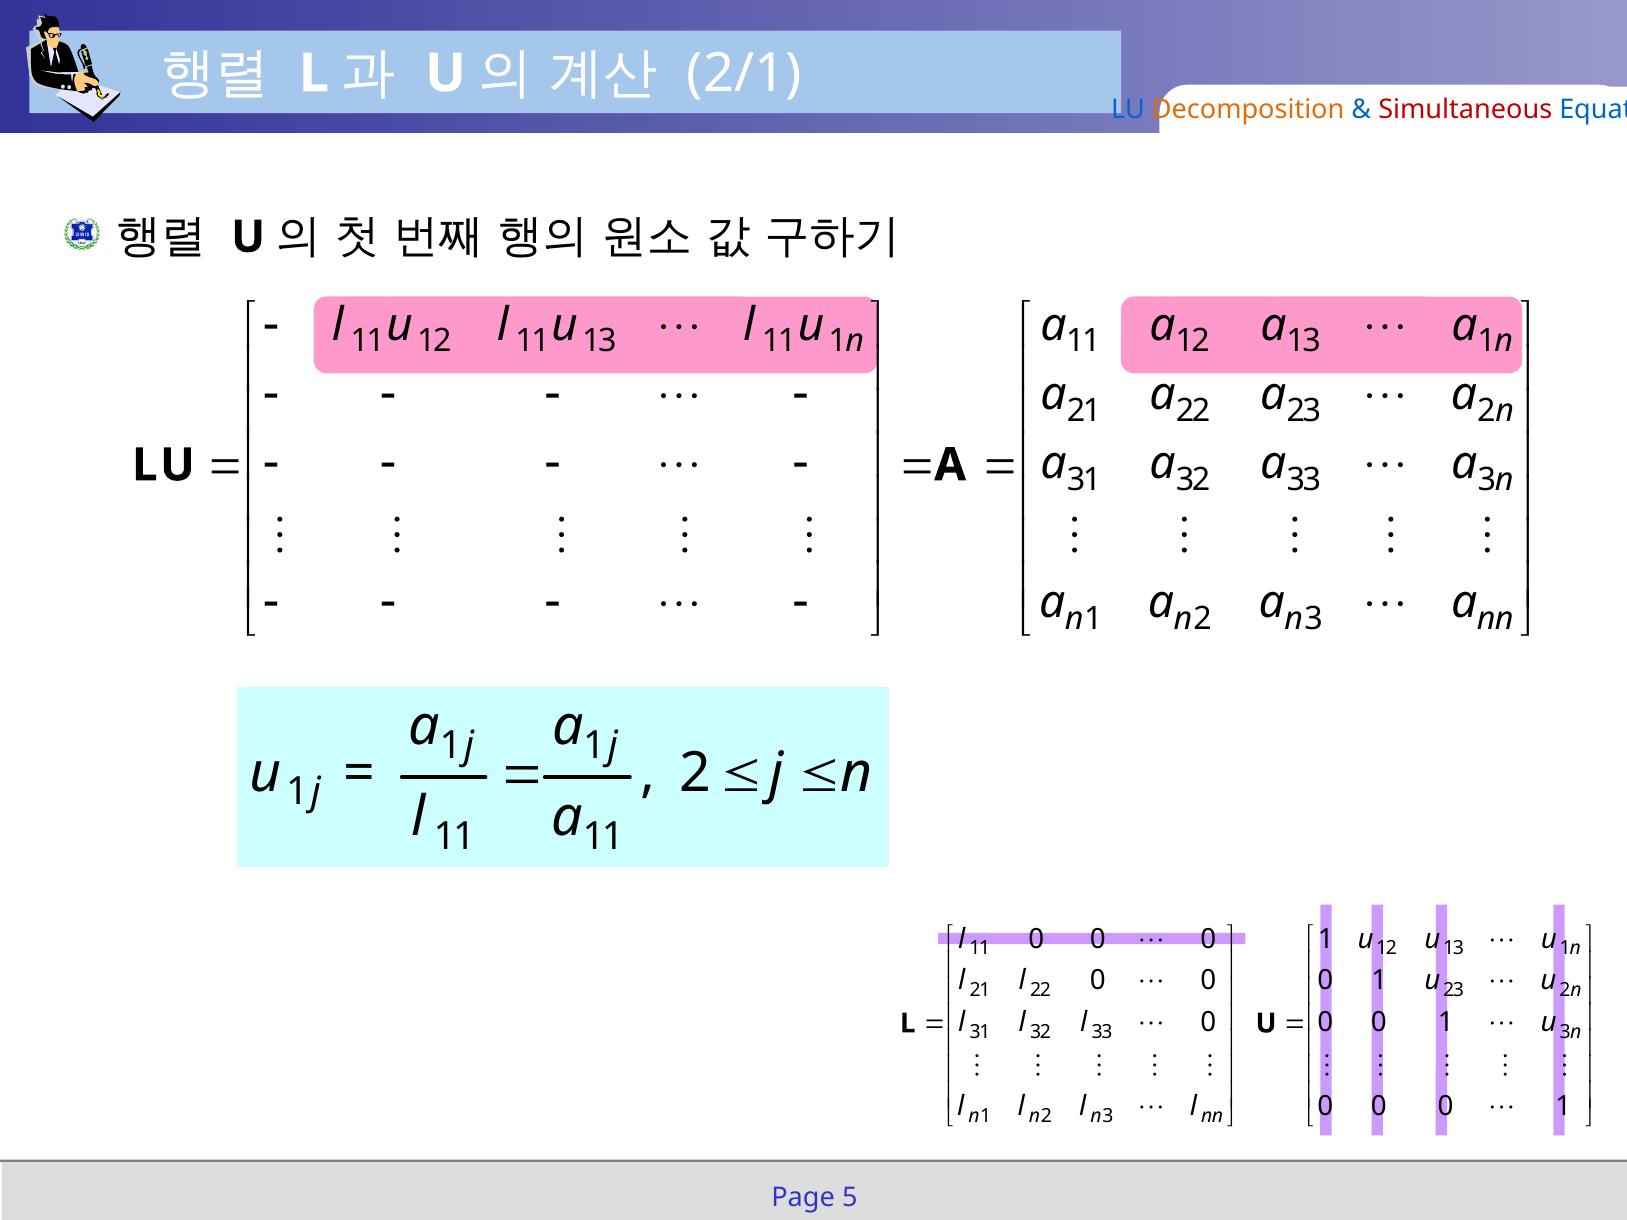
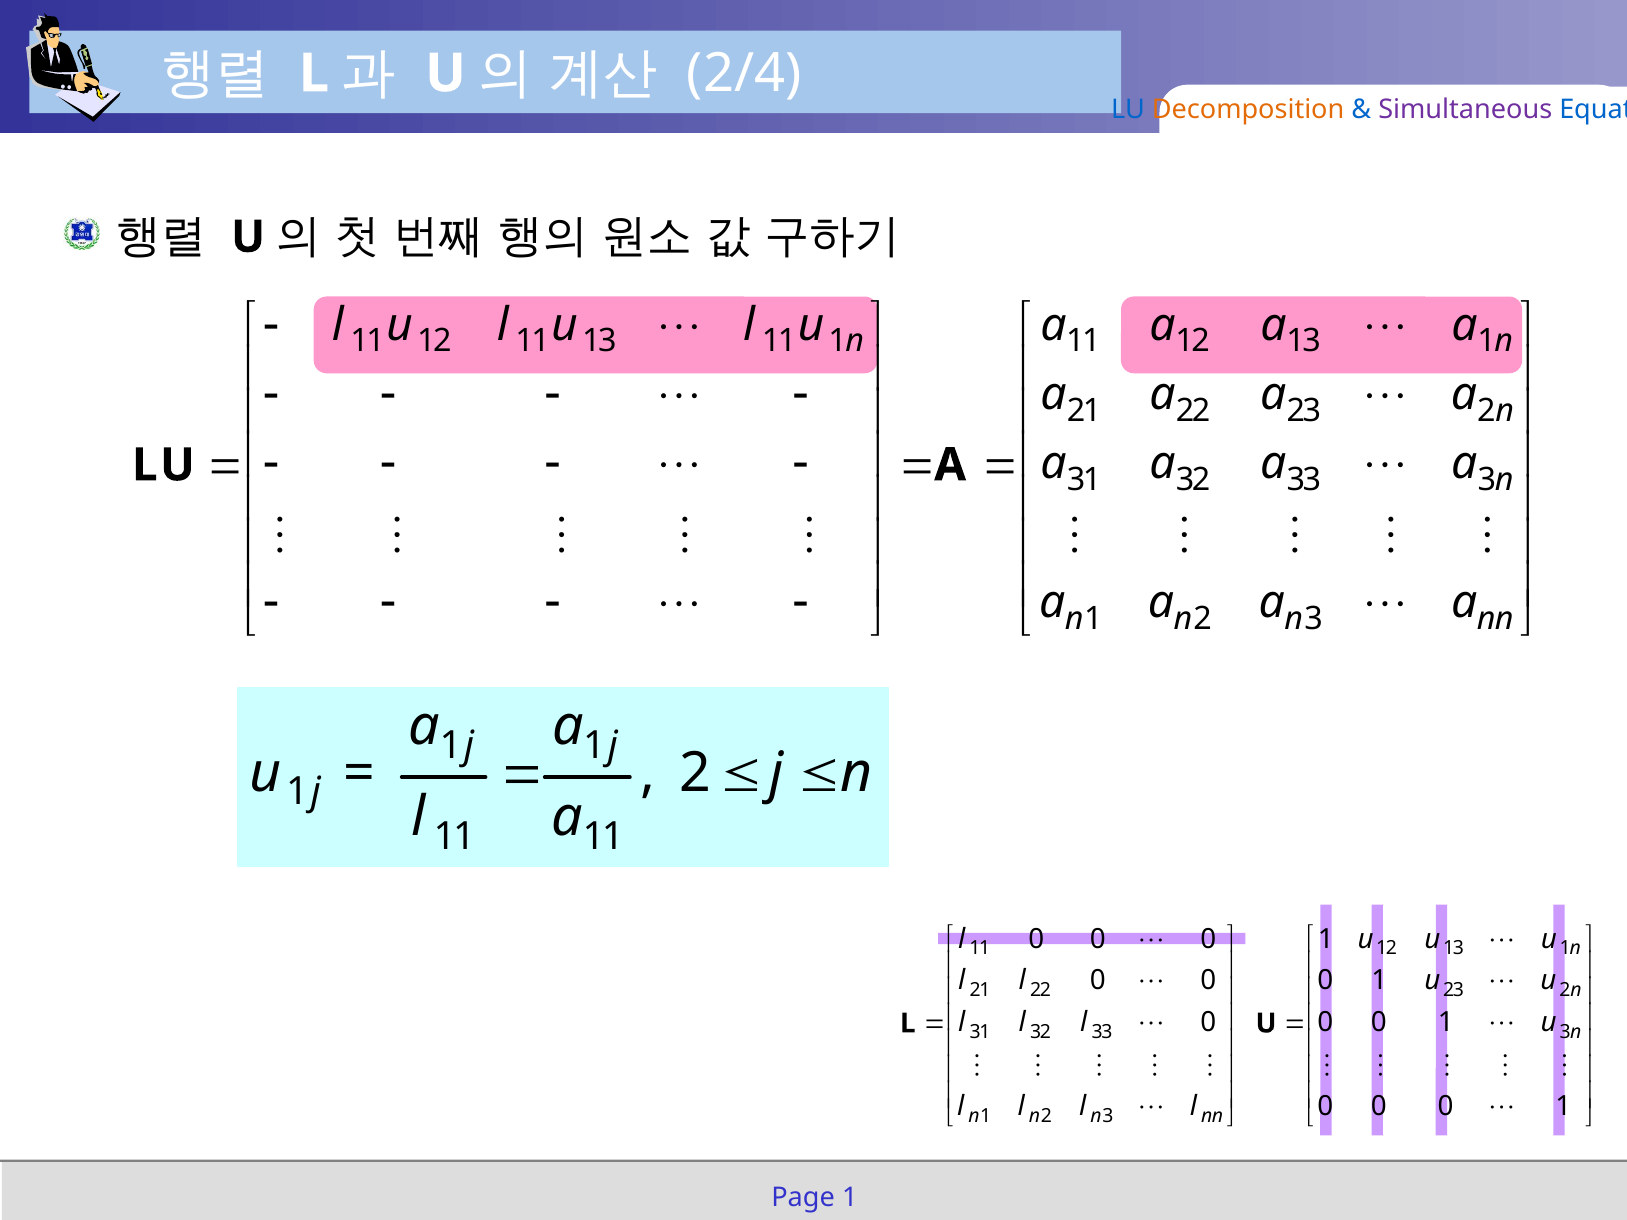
2/1: 2/1 -> 2/4 (744, 73)
Simultaneous colour: red -> purple (1465, 109)
Page 5: 5 -> 1 (850, 1197)
